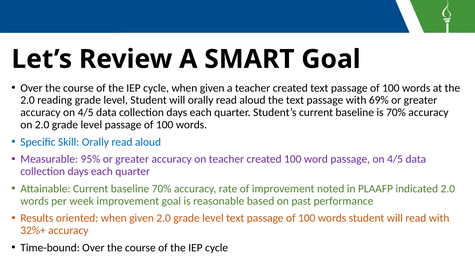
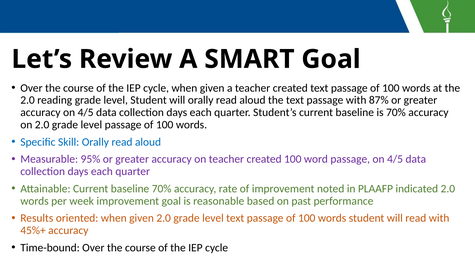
69%: 69% -> 87% (379, 100)
32%+: 32%+ -> 45%+ (33, 231)
